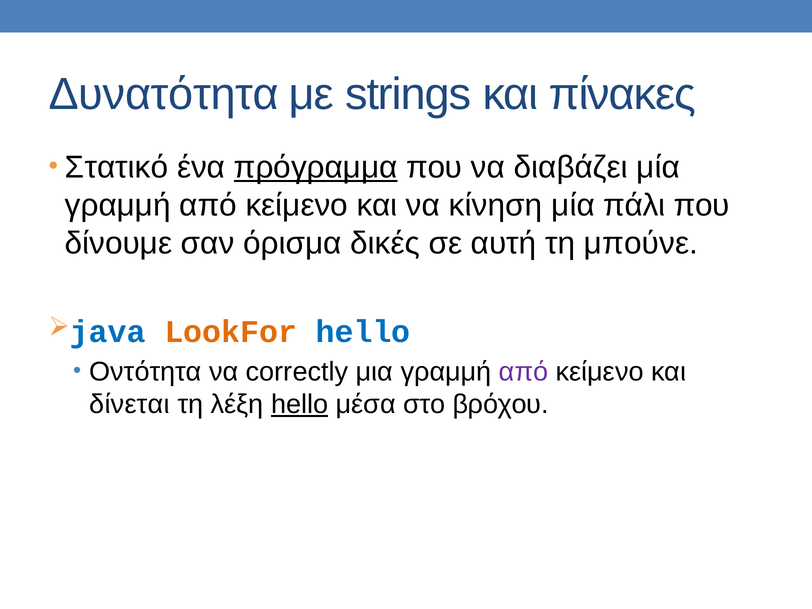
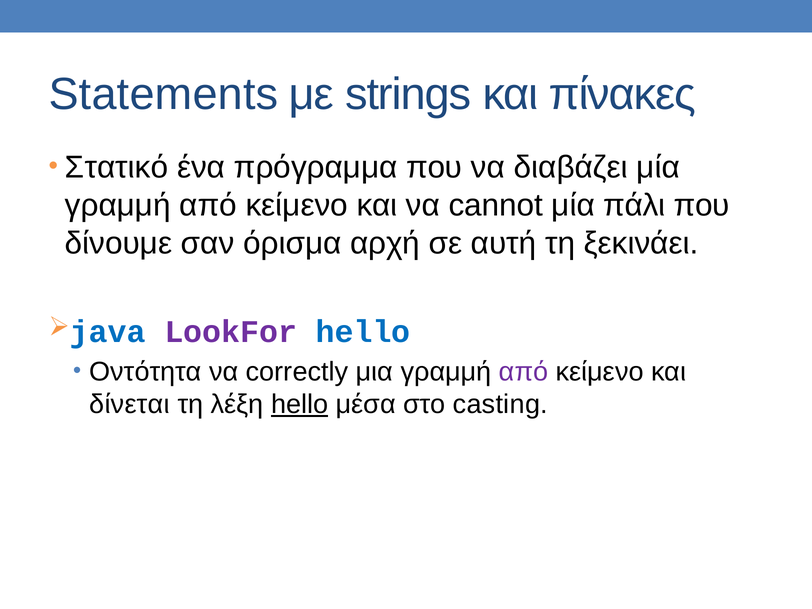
Δυνατότητα: Δυνατότητα -> Statements (164, 95)
πρόγραμμα underline: present -> none (316, 167)
κίνηση: κίνηση -> cannot (496, 205)
δικές: δικές -> αρχή (385, 243)
μπούνε: μπούνε -> ξεκινάει (641, 243)
LookFor colour: orange -> purple (231, 332)
βρόχου: βρόχου -> casting (500, 404)
